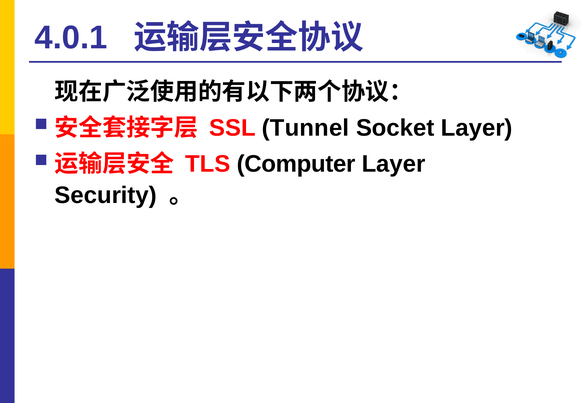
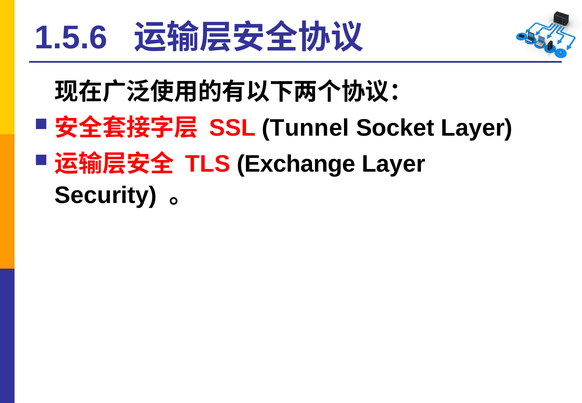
4.0.1: 4.0.1 -> 1.5.6 (71, 38)
Computer: Computer -> Exchange (296, 164)
